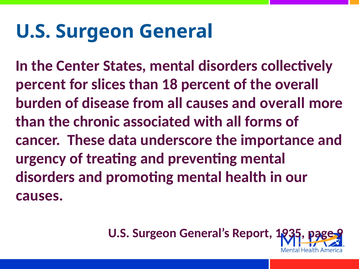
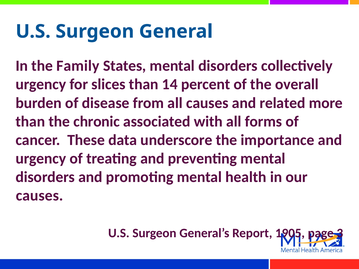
Center: Center -> Family (78, 66)
percent: percent -> urgency (41, 84)
18: 18 -> 14 (170, 84)
and overall: overall -> related (282, 103)
1935: 1935 -> 1905 (290, 233)
9: 9 -> 3 (340, 233)
